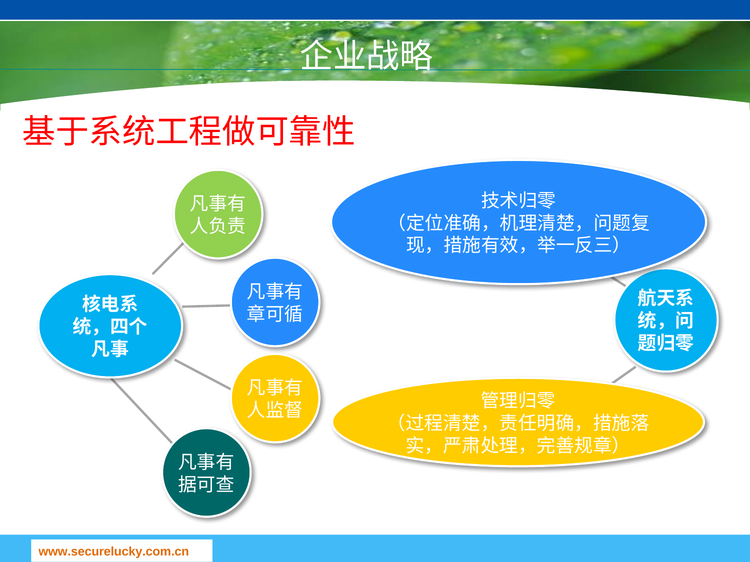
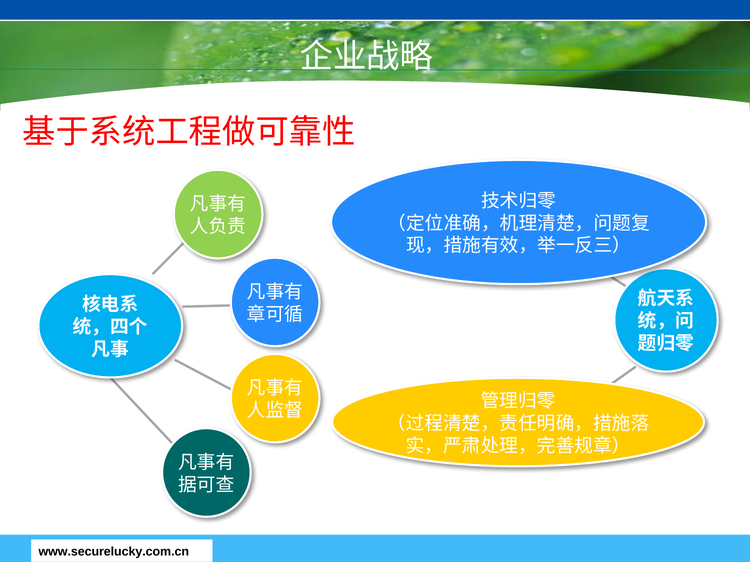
www.securelucky.com.cn colour: orange -> black (114, 552)
